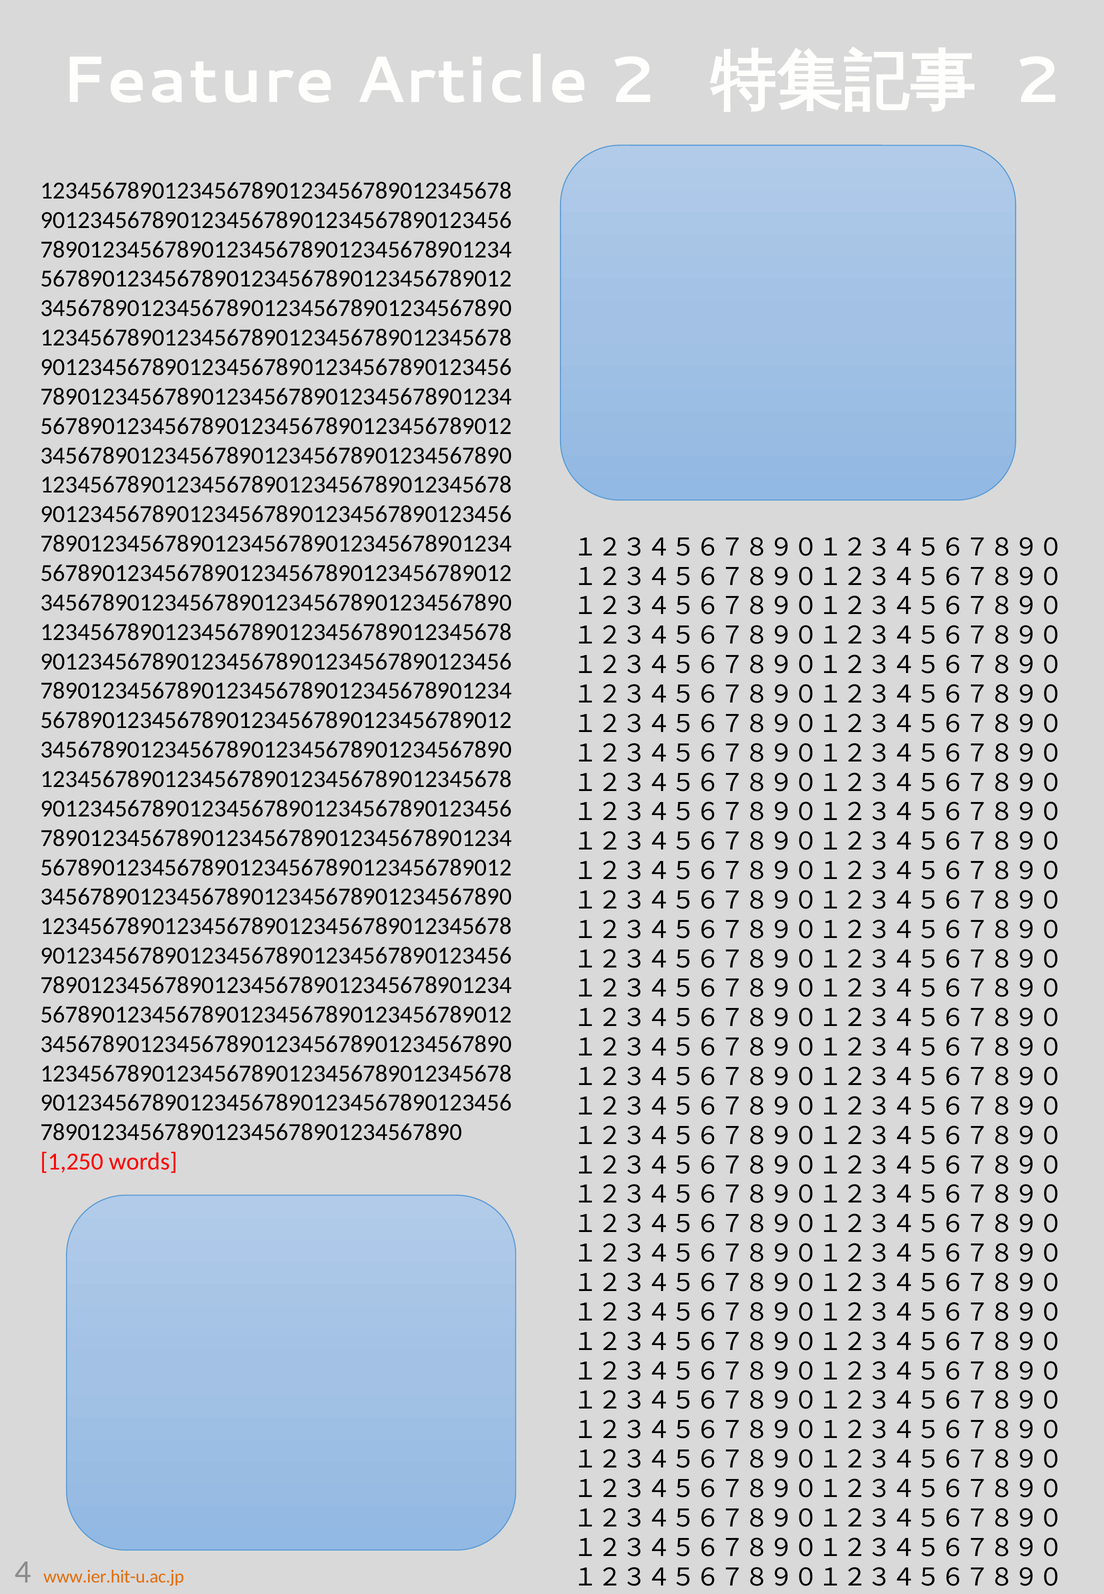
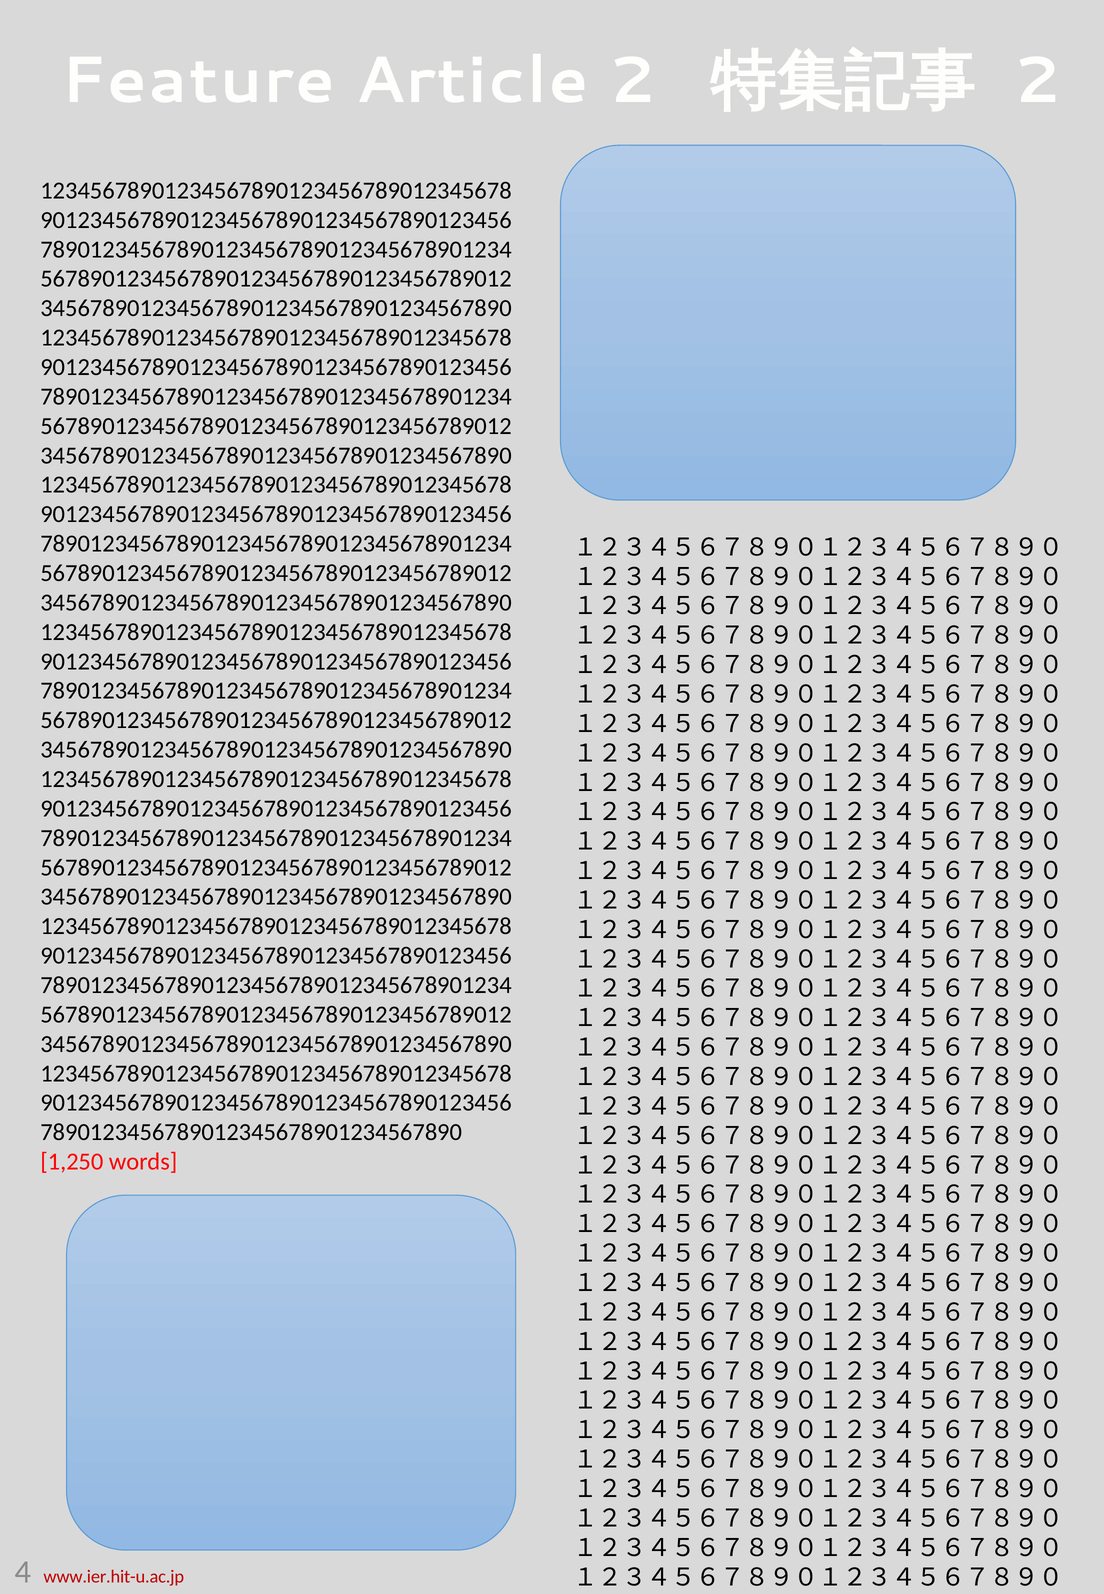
www.ier.hit-u.ac.jp colour: orange -> red (114, 1578)
